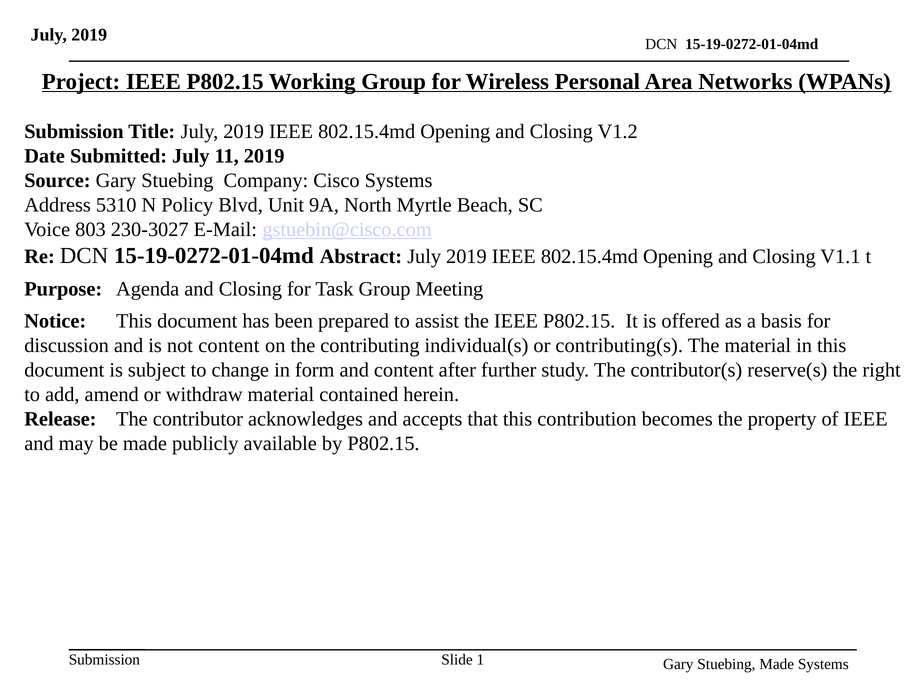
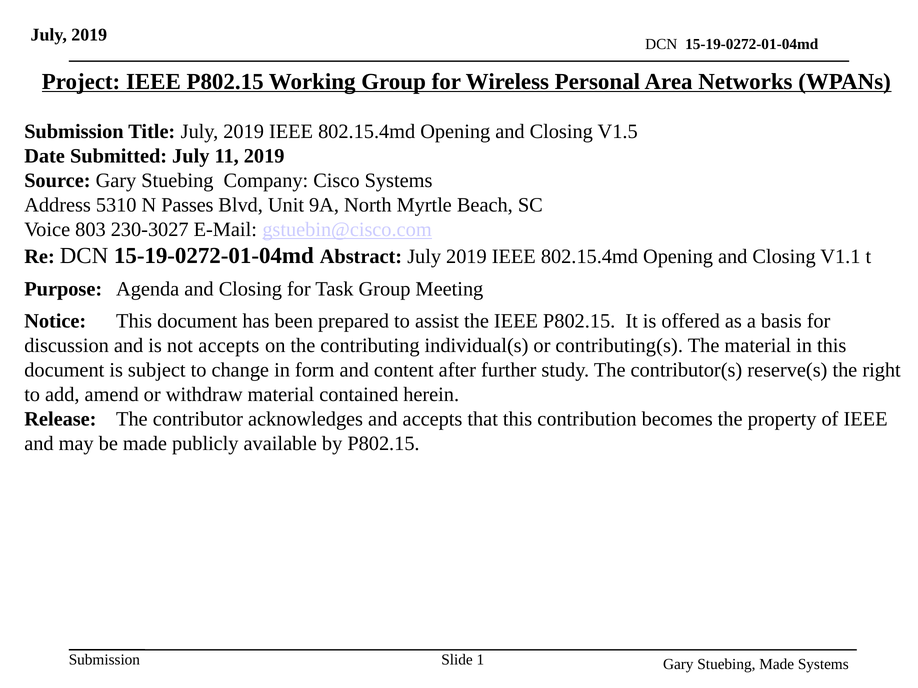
V1.2: V1.2 -> V1.5 (618, 132)
Policy: Policy -> Passes (187, 205)
not content: content -> accepts (229, 346)
